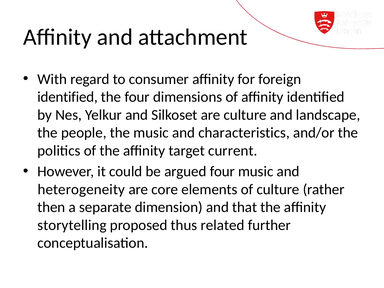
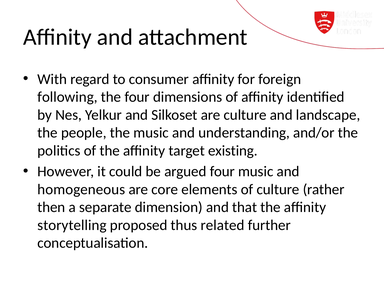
identified: identified -> following (67, 97)
characteristics: characteristics -> understanding (244, 133)
current: current -> existing (233, 151)
heterogeneity: heterogeneity -> homogeneous (81, 189)
